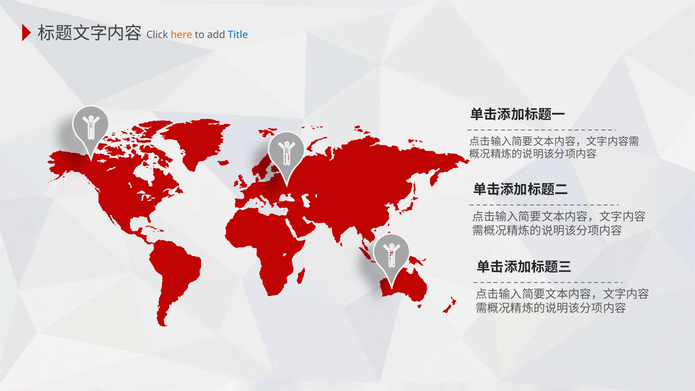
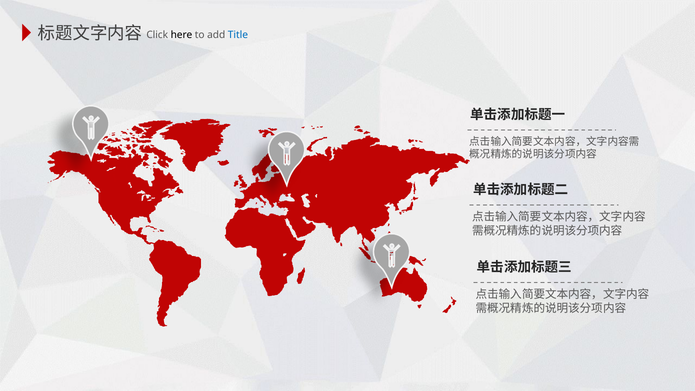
here colour: orange -> black (182, 35)
